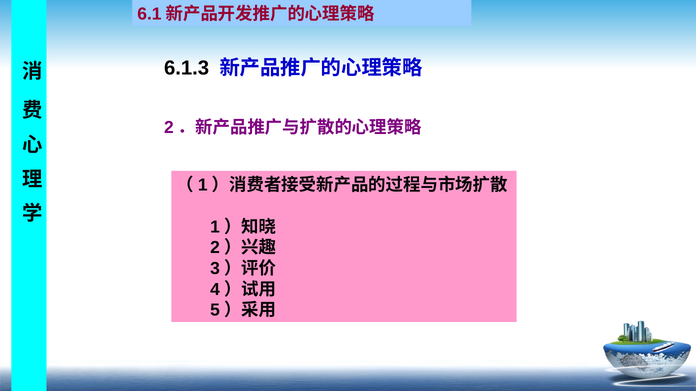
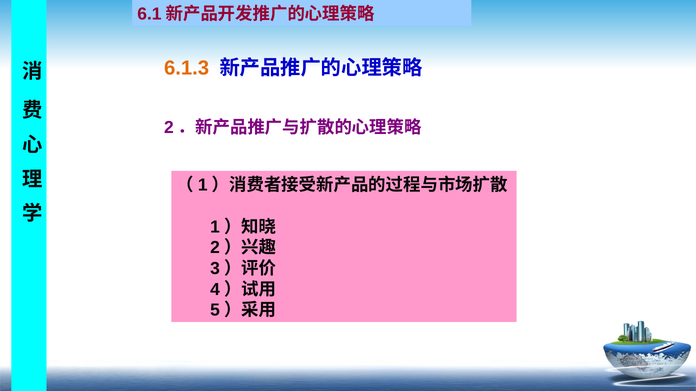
6.1.3 colour: black -> orange (187, 68)
